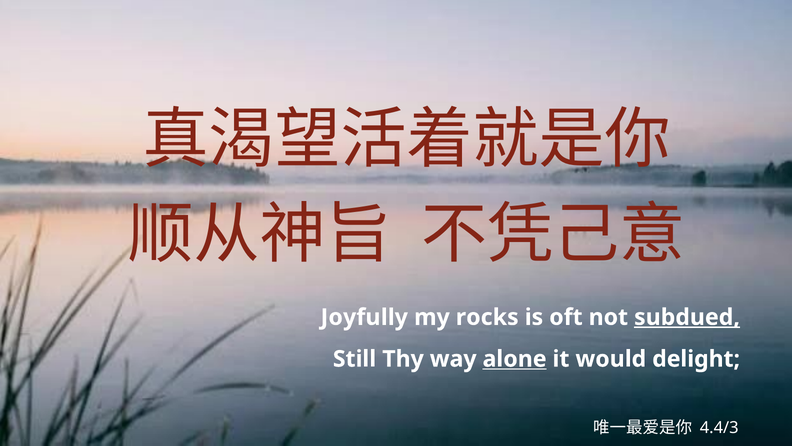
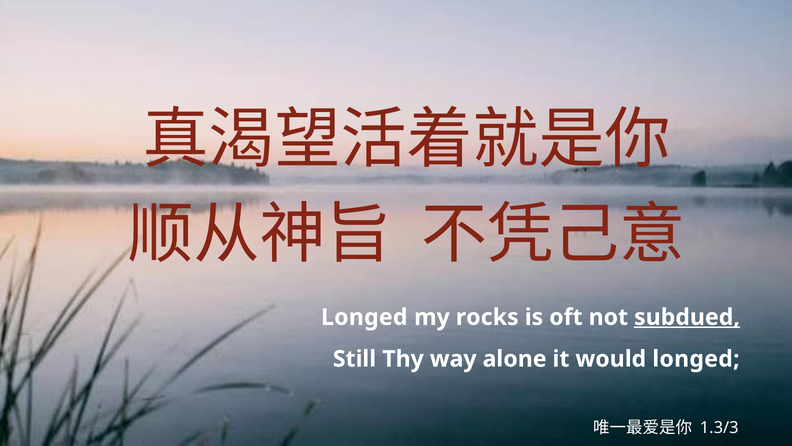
Joyfully: Joyfully -> Longed (364, 317)
alone underline: present -> none (515, 359)
would delight: delight -> longed (696, 359)
4.4/3: 4.4/3 -> 1.3/3 (719, 428)
